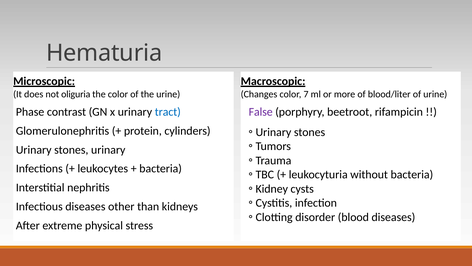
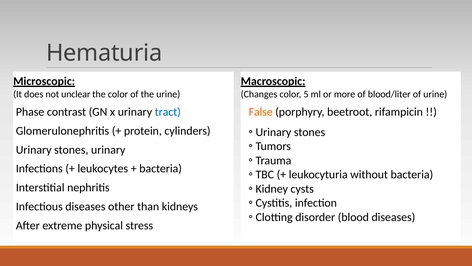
oliguria: oliguria -> unclear (76, 94)
7: 7 -> 5 (306, 94)
False colour: purple -> orange (261, 112)
